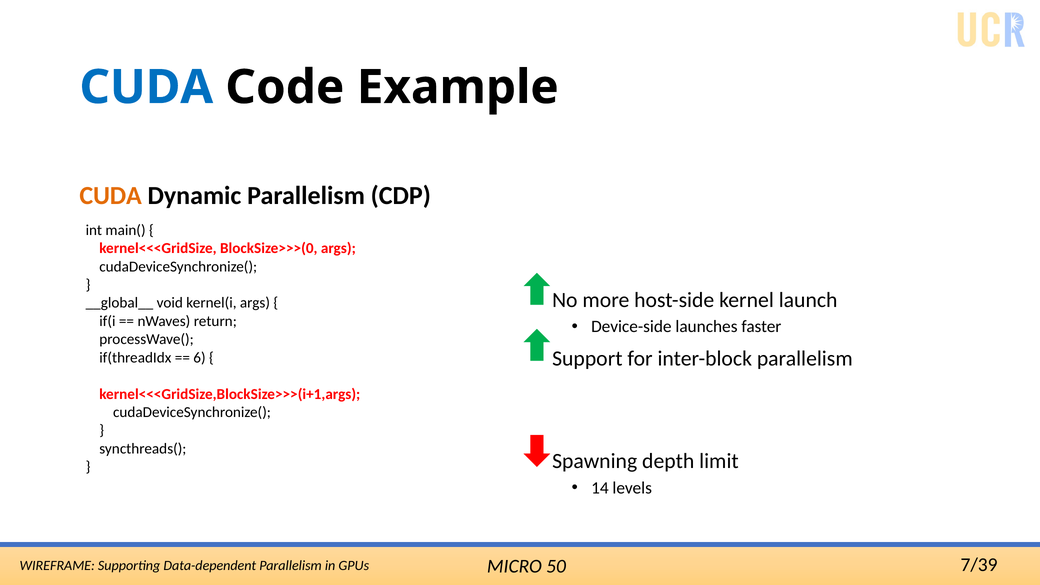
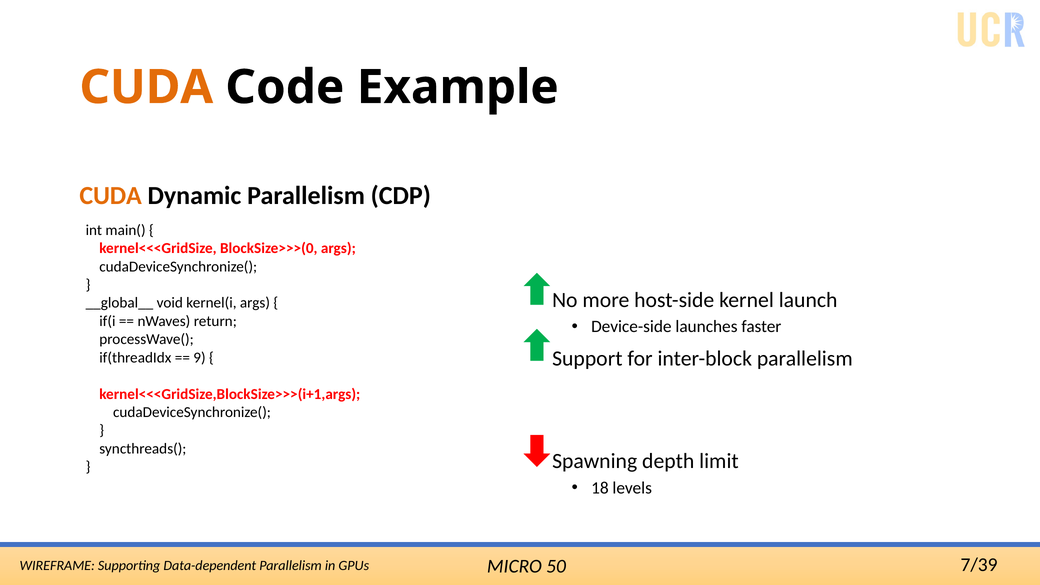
CUDA colour: blue -> orange (146, 87)
6: 6 -> 9 (200, 358)
14: 14 -> 18 (600, 488)
